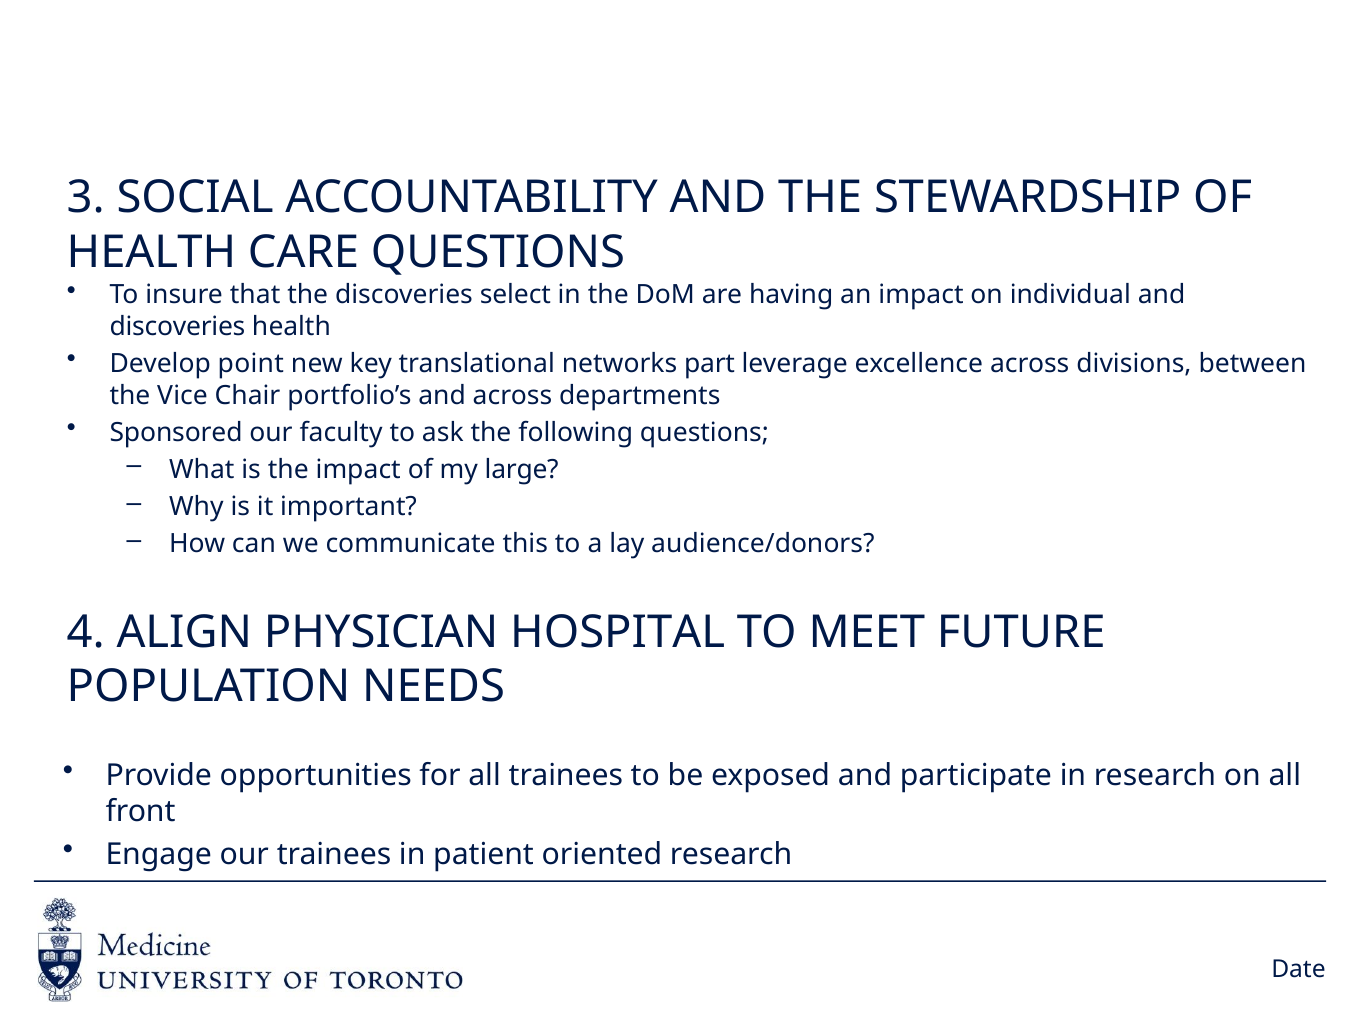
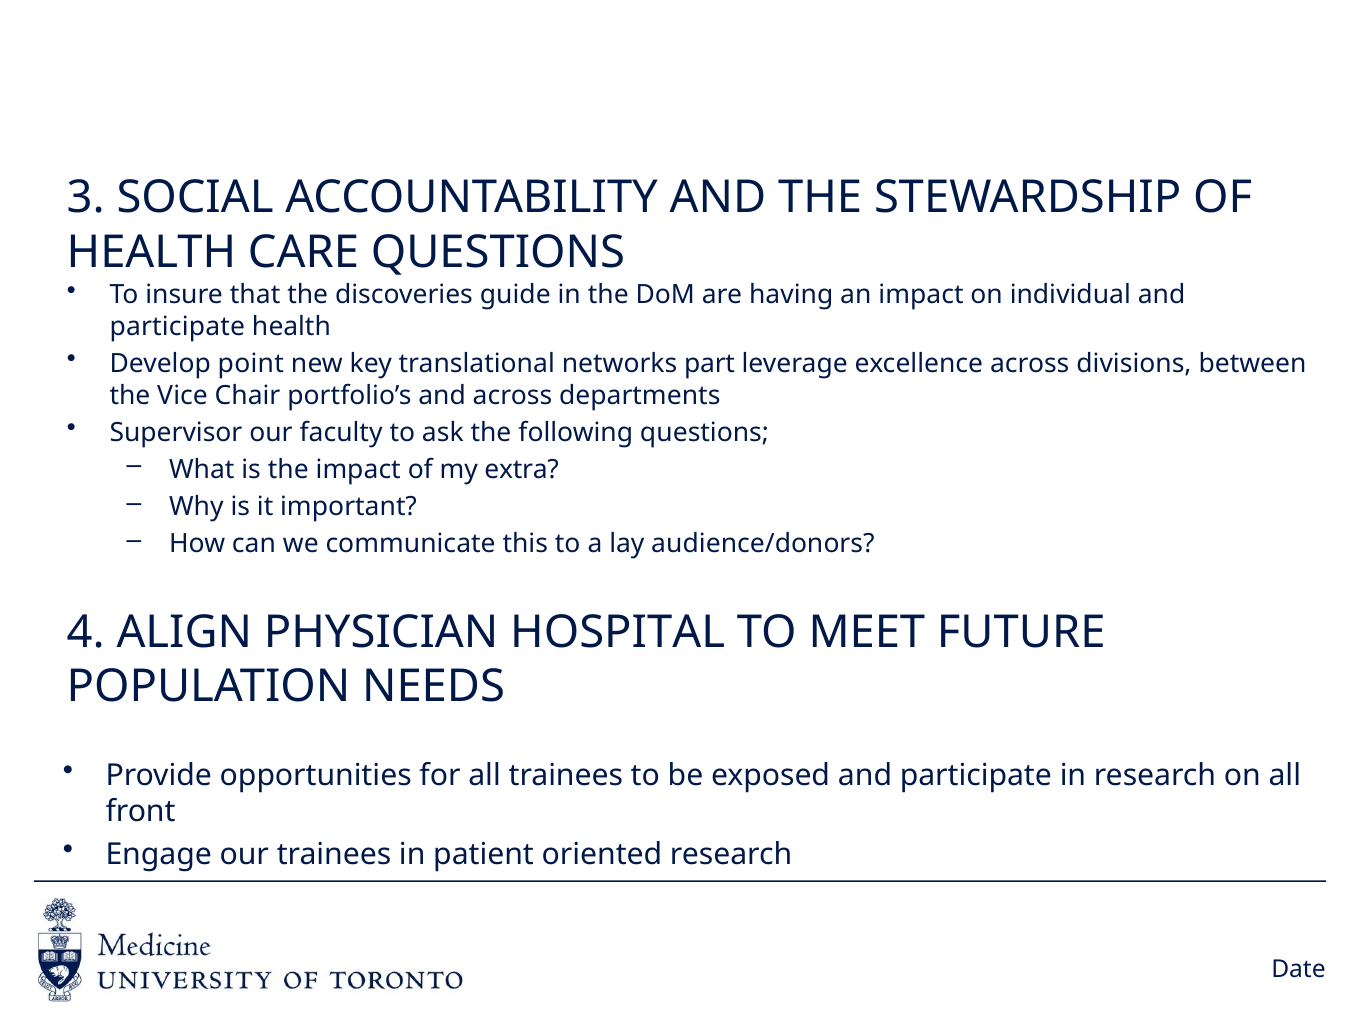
select: select -> guide (515, 295)
discoveries: discoveries -> participate (177, 326)
Sponsored: Sponsored -> Supervisor (176, 432)
large: large -> extra (522, 469)
